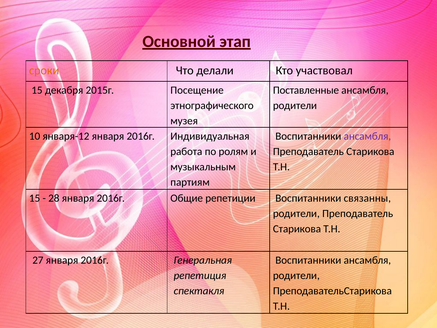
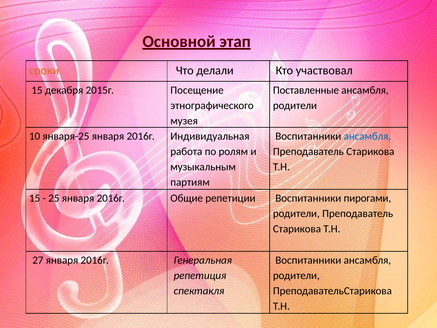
января-12: января-12 -> января-25 (66, 136)
ансамбля colour: purple -> blue (367, 136)
28: 28 -> 25 (54, 198)
связанны: связанны -> пирогами (367, 198)
